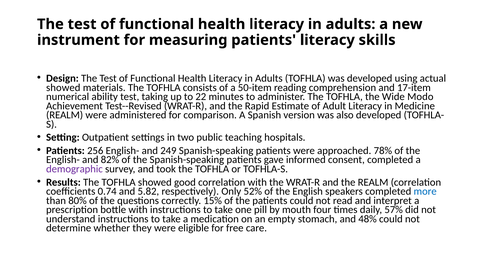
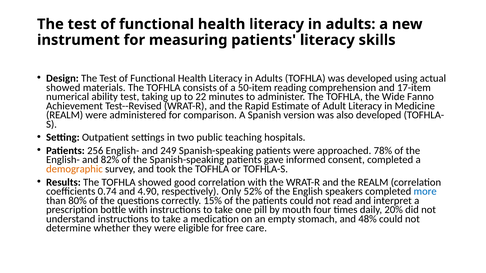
Modo: Modo -> Fanno (420, 97)
demographic colour: purple -> orange (74, 169)
5.82: 5.82 -> 4.90 (148, 192)
57%: 57% -> 20% (394, 210)
